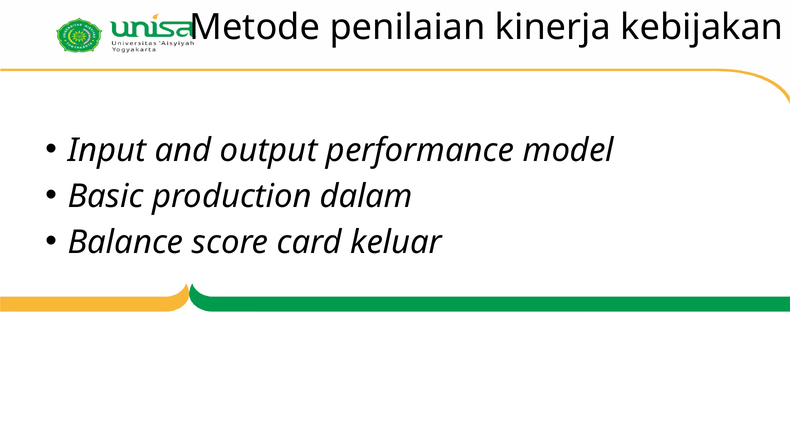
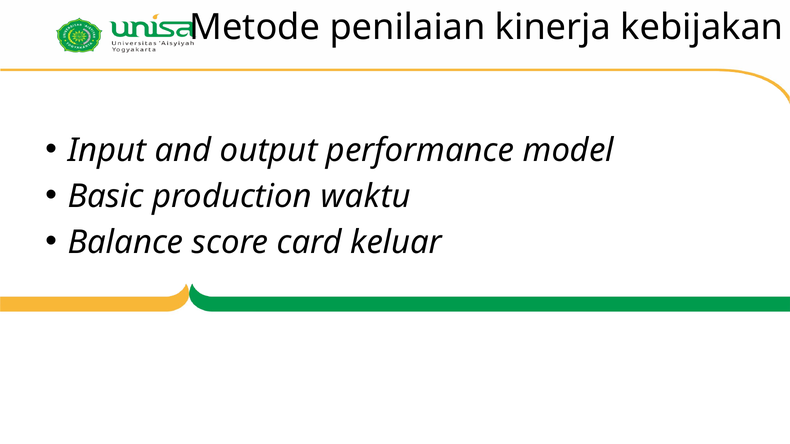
dalam: dalam -> waktu (366, 196)
